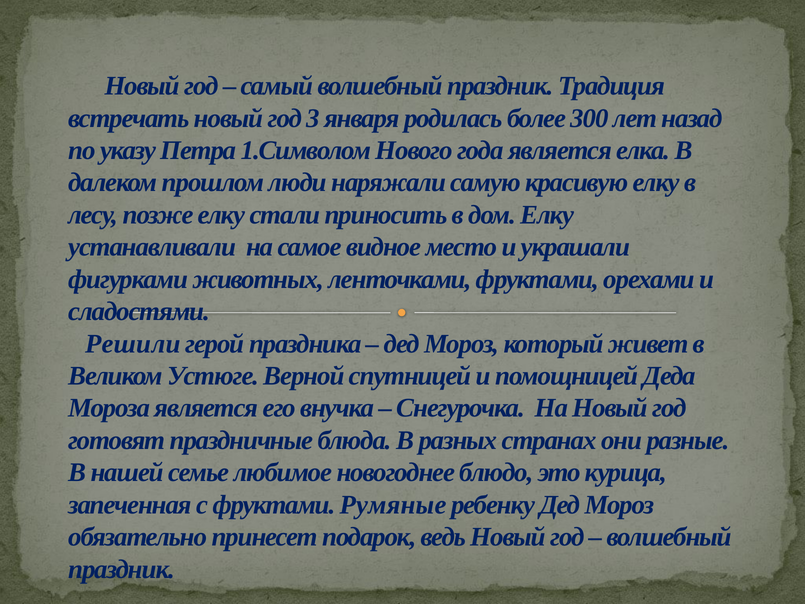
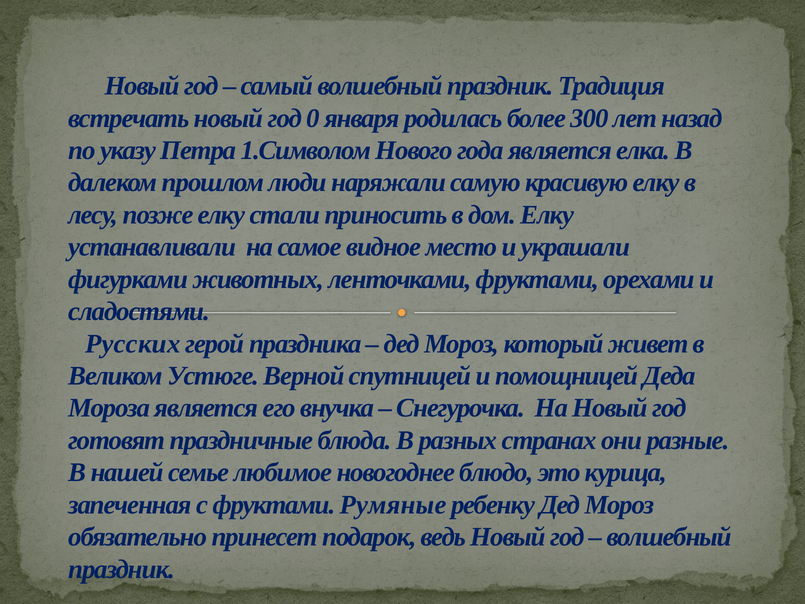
3: 3 -> 0 (313, 118)
Решили: Решили -> Русских (133, 344)
